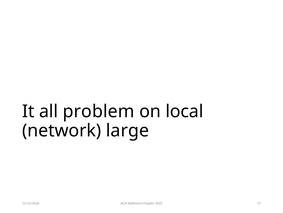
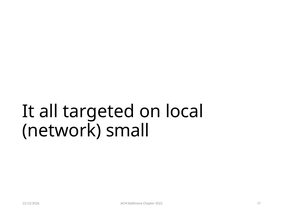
problem: problem -> targeted (99, 111)
large: large -> small (128, 130)
